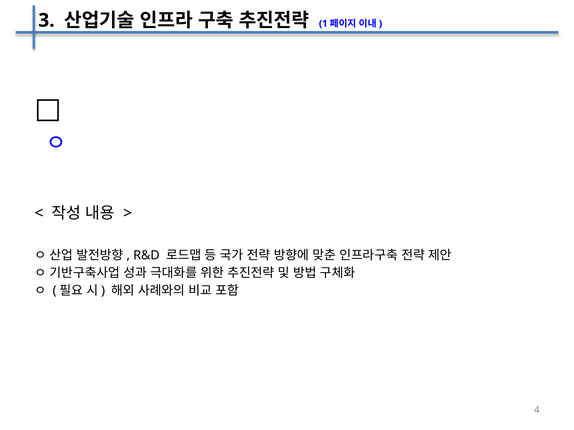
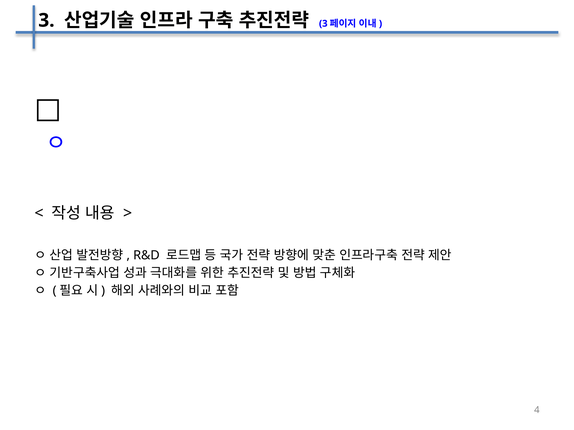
1: 1 -> 3 (323, 24)
